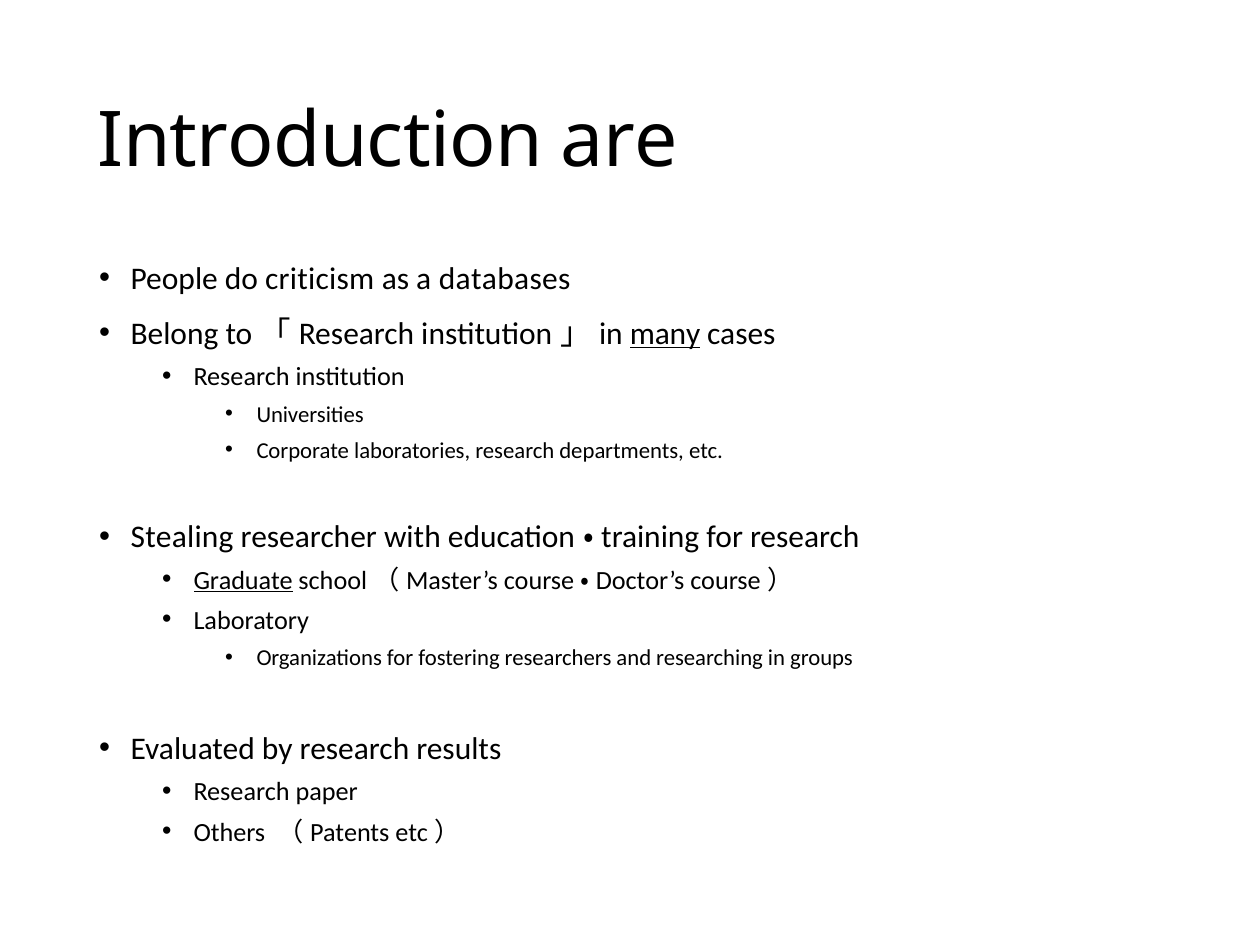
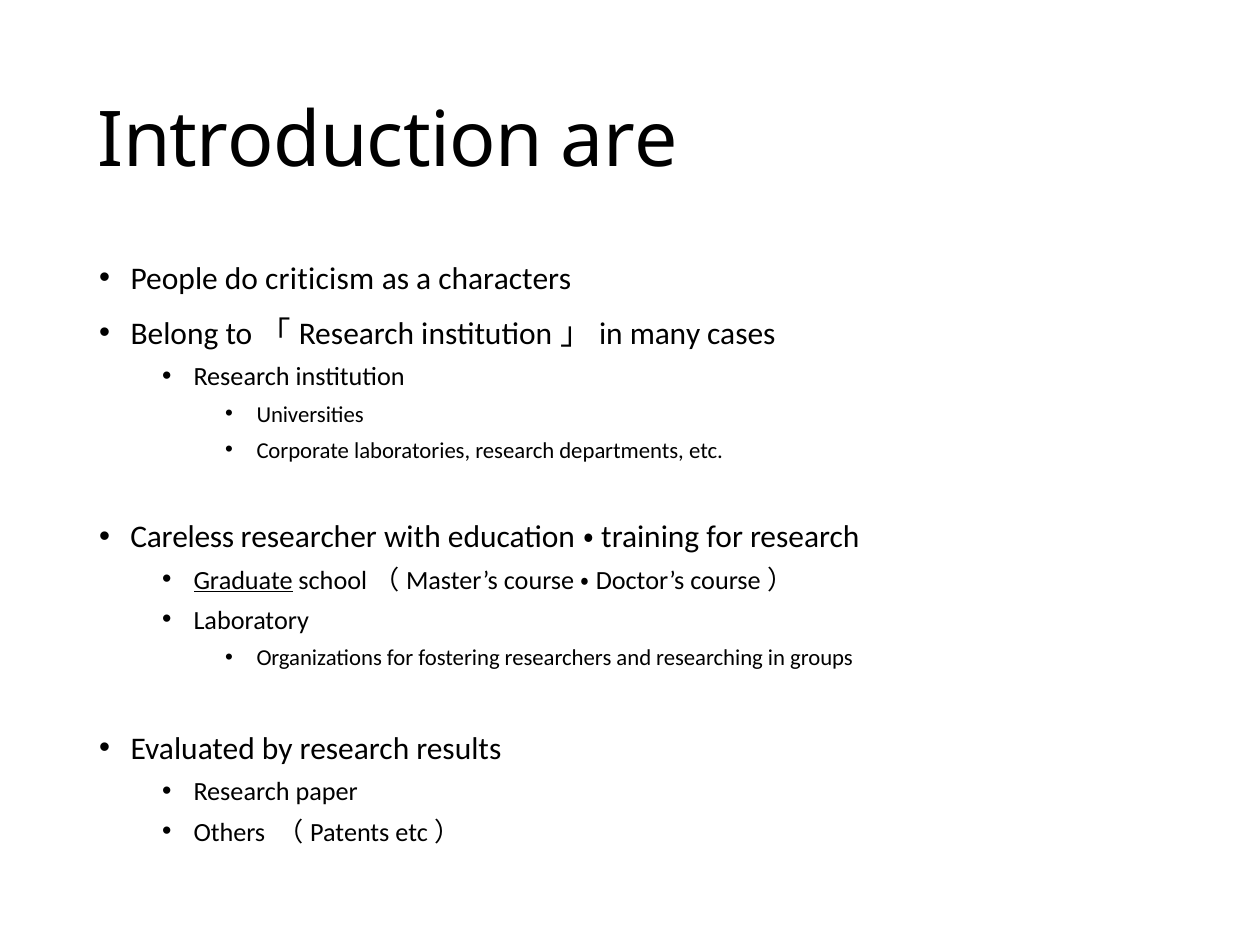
databases: databases -> characters (505, 279)
many underline: present -> none (665, 334)
Stealing: Stealing -> Careless (182, 538)
